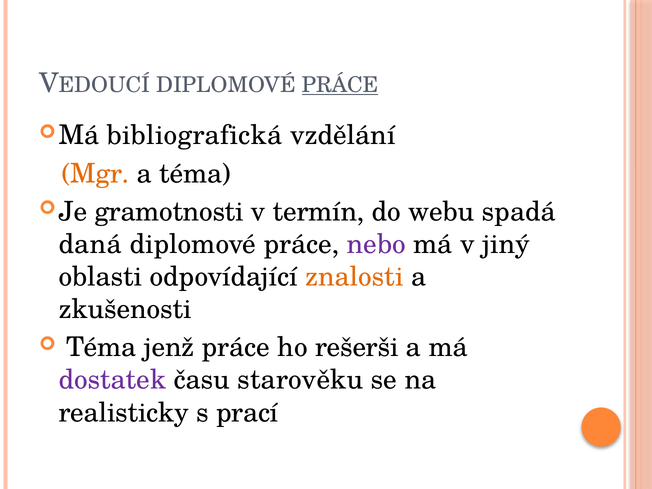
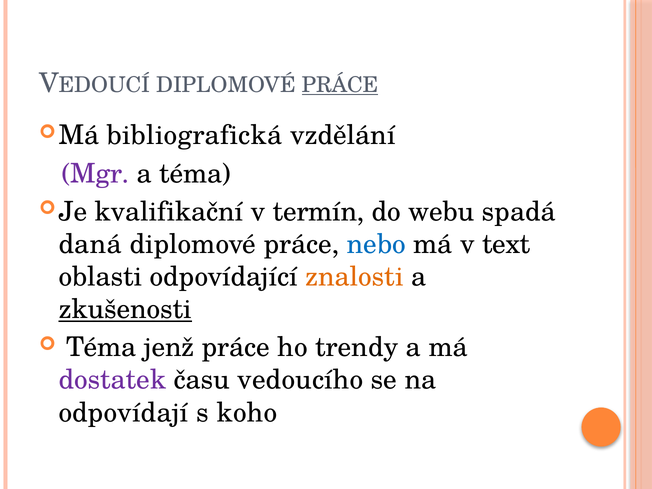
Mgr colour: orange -> purple (96, 174)
gramotnosti: gramotnosti -> kvalifikační (169, 212)
nebo colour: purple -> blue (376, 244)
jiný: jiný -> text (506, 244)
zkušenosti underline: none -> present (125, 309)
rešerši: rešerši -> trendy (357, 347)
starověku: starověku -> vedoucího (300, 380)
realisticky: realisticky -> odpovídají (124, 413)
prací: prací -> koho (247, 413)
